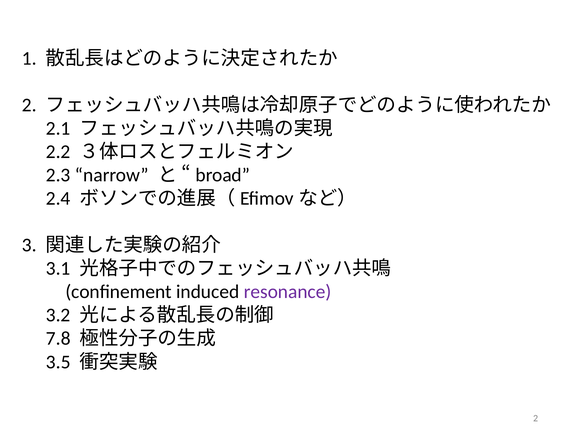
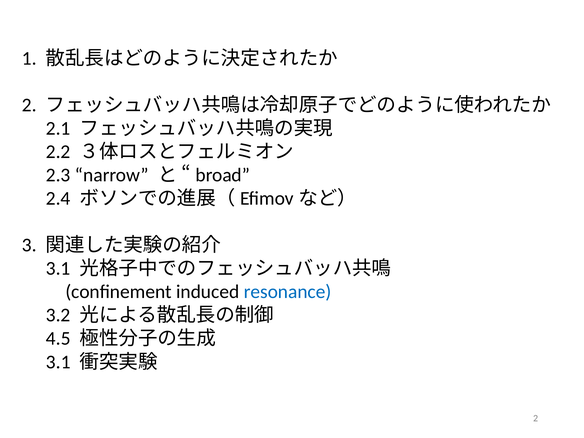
resonance colour: purple -> blue (288, 292)
7.8: 7.8 -> 4.5 (58, 339)
3.5: 3.5 -> 3.1 (58, 362)
